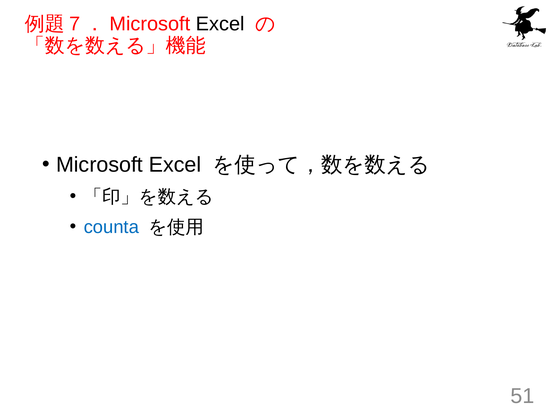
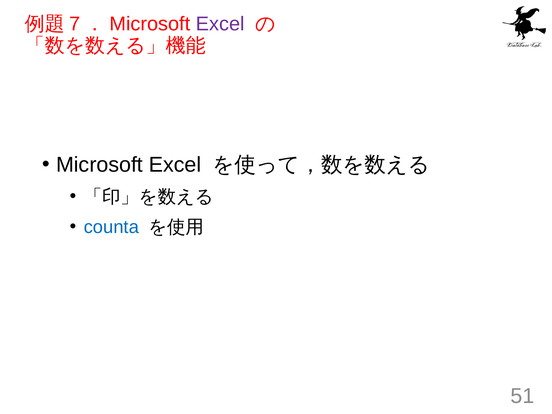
Excel colour: black -> purple (220, 24)
